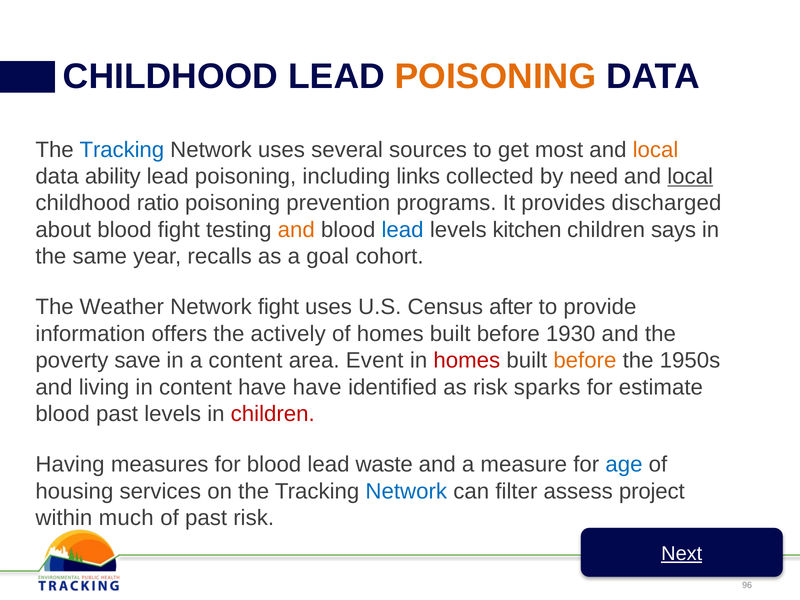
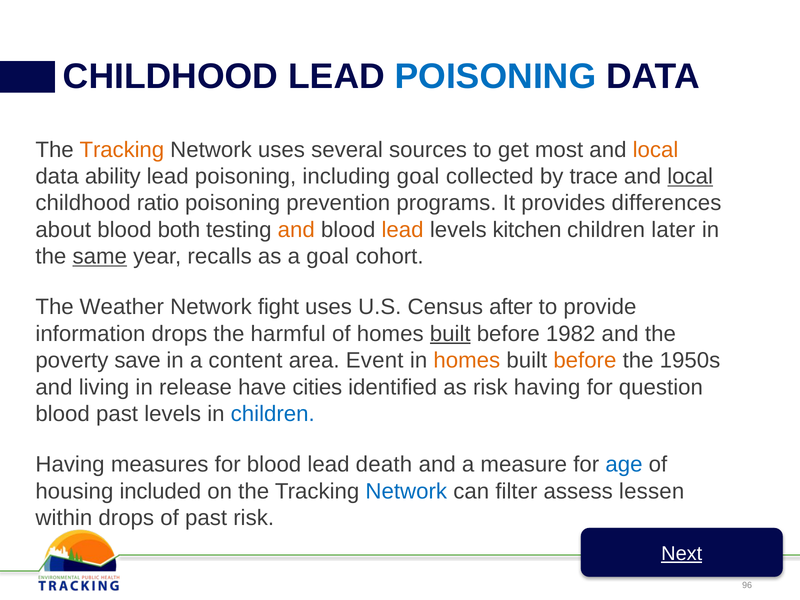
POISONING colour: orange -> blue (495, 77)
Tracking colour: blue -> orange (122, 150)
including links: links -> goal (418, 176)
need: need -> trace (594, 176)
discharged: discharged -> differences (666, 203)
blood fight: fight -> both (179, 230)
lead colour: blue -> orange (403, 230)
says: says -> later (673, 230)
same underline: none -> present (100, 256)
information offers: offers -> drops (179, 334)
actively: actively -> harmful (288, 334)
built underline: none -> present (450, 334)
1930: 1930 -> 1982 (571, 334)
homes colour: red -> orange (467, 361)
in content: content -> release (196, 387)
have have: have -> cities (317, 387)
risk sparks: sparks -> having (547, 387)
estimate: estimate -> question (661, 387)
children colour: red -> blue (273, 414)
waste: waste -> death (384, 465)
services: services -> included (160, 491)
project: project -> lessen (652, 491)
within much: much -> drops (126, 518)
